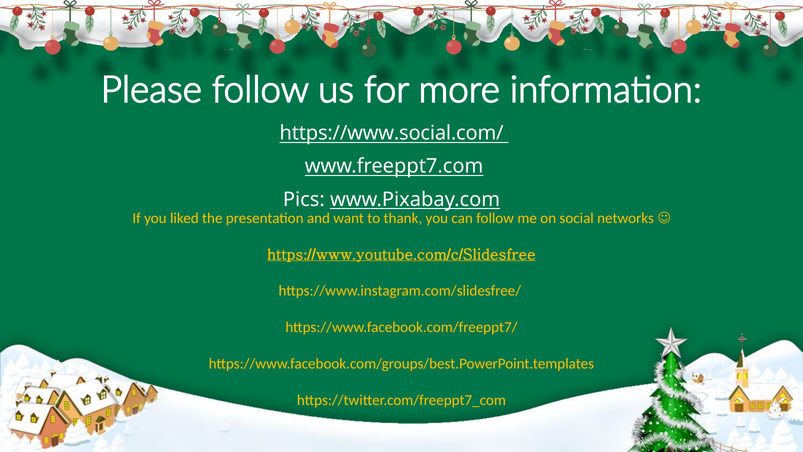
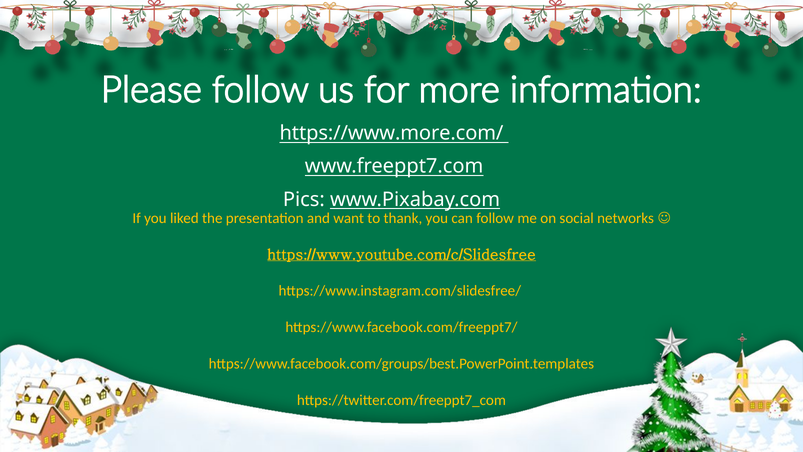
https://www.social.com/: https://www.social.com/ -> https://www.more.com/ (392, 133)
